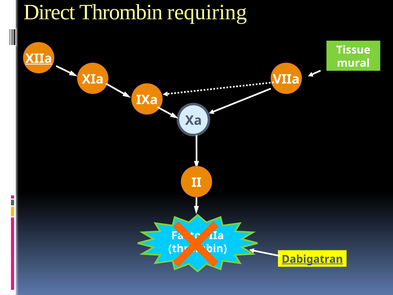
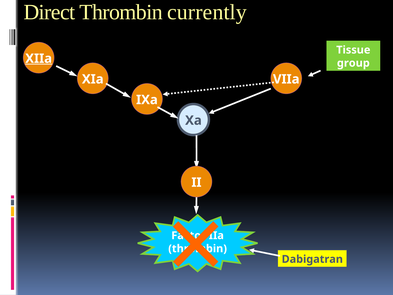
requiring: requiring -> currently (207, 12)
mural: mural -> group (353, 63)
Dabigatran underline: present -> none (312, 259)
